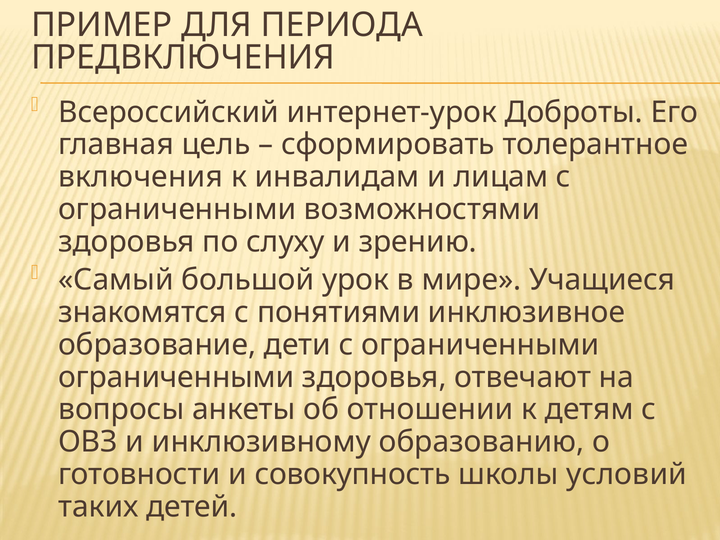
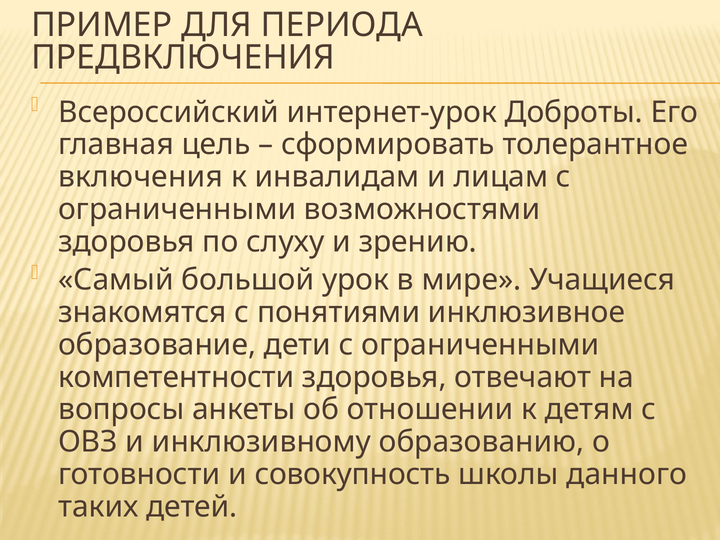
ограниченными: ограниченными -> компетентности (176, 377)
условий: условий -> данного (627, 474)
